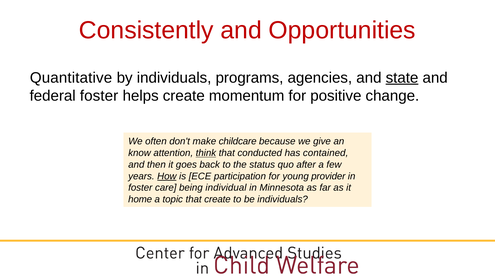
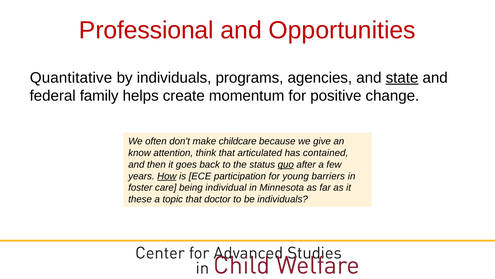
Consistently: Consistently -> Professional (146, 30)
federal foster: foster -> family (99, 96)
think underline: present -> none (206, 153)
conducted: conducted -> articulated (260, 153)
quo underline: none -> present (286, 164)
provider: provider -> barriers (328, 176)
home: home -> these (140, 199)
that create: create -> doctor (217, 199)
